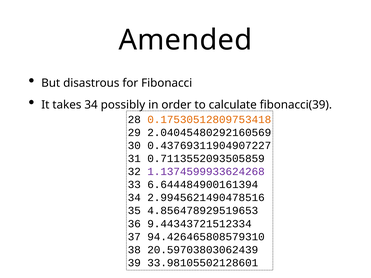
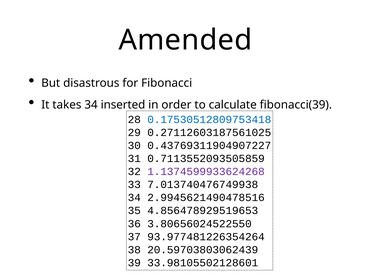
possibly: possibly -> inserted (123, 105)
0.17530512809753418 colour: orange -> blue (209, 120)
2.04045480292160569: 2.04045480292160569 -> 0.27112603187561025 (209, 133)
6.644484900161394: 6.644484900161394 -> 7.013740476749938 (203, 185)
9.44343721512334: 9.44343721512334 -> 3.80656024522550 (199, 224)
94.426465808579310: 94.426465808579310 -> 93.977481226354264 (206, 237)
